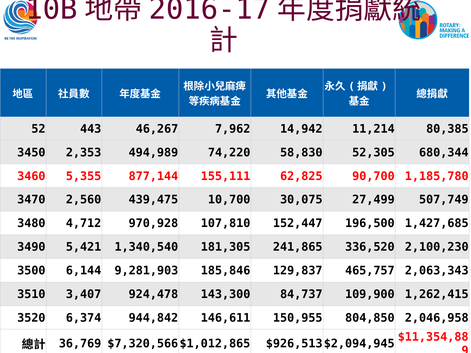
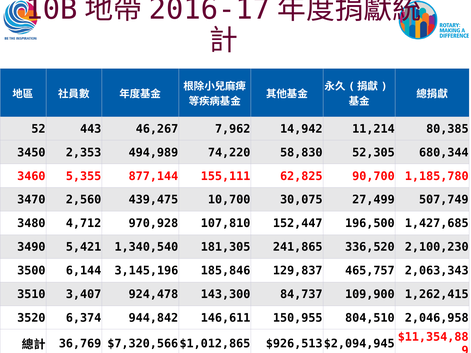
9,281,903: 9,281,903 -> 3,145,196 (146, 271)
804,850: 804,850 -> 804,510 (370, 318)
